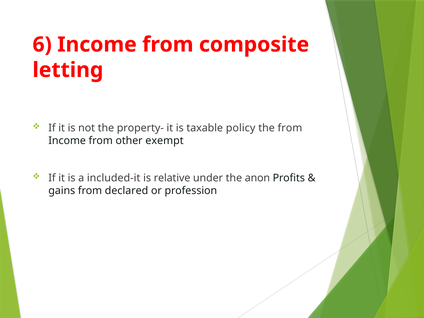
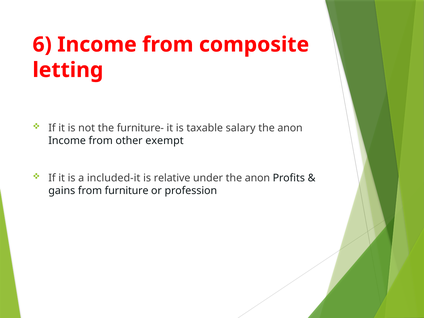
property-: property- -> furniture- (140, 128)
policy: policy -> salary (241, 128)
from: from -> anon (290, 128)
declared: declared -> furniture (127, 191)
